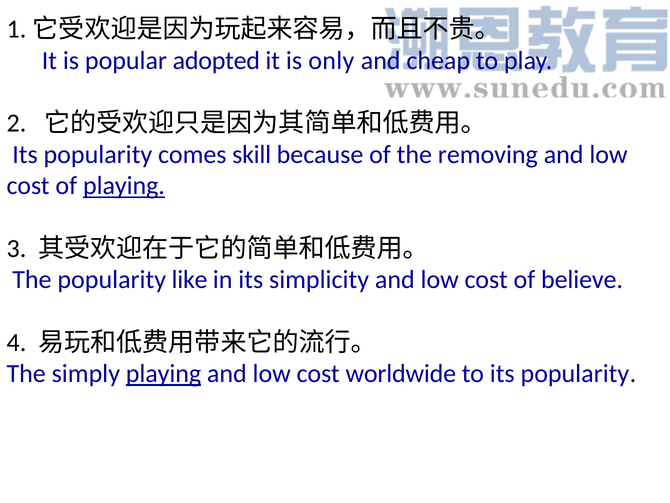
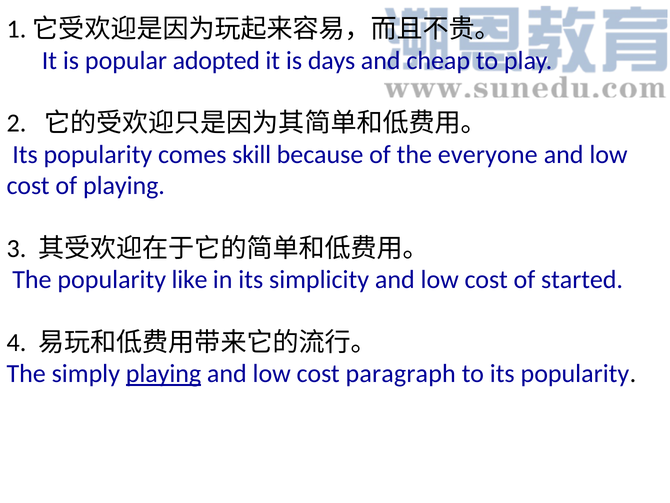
only: only -> days (332, 61)
removing: removing -> everyone (488, 154)
playing underline: present -> none (124, 186)
believe: believe -> started (582, 280)
worldwide: worldwide -> paragraph (401, 373)
